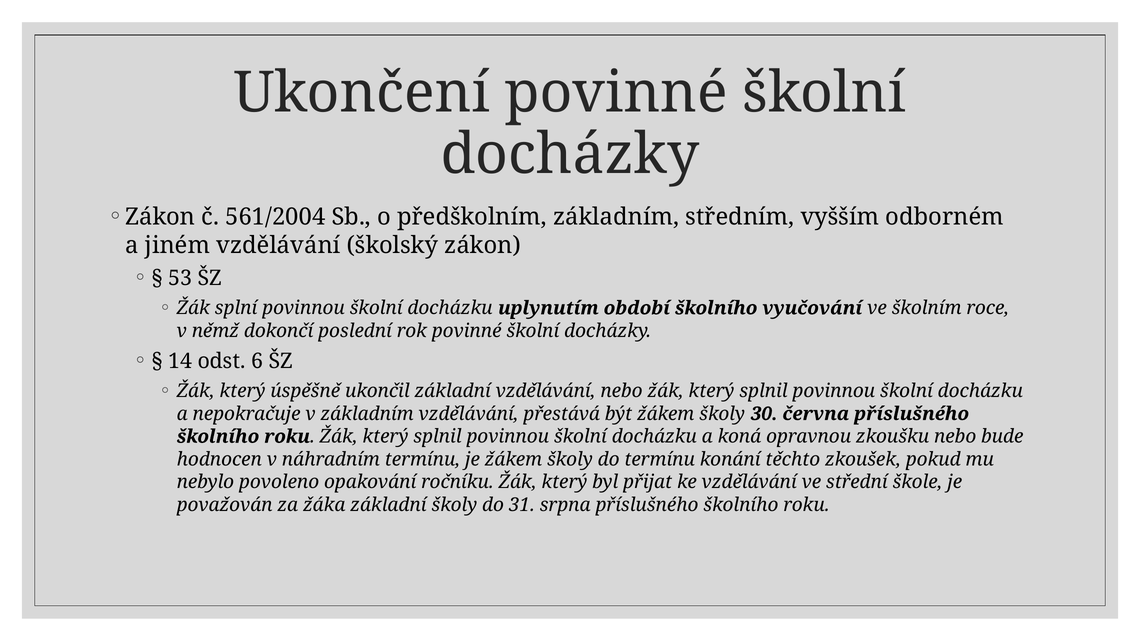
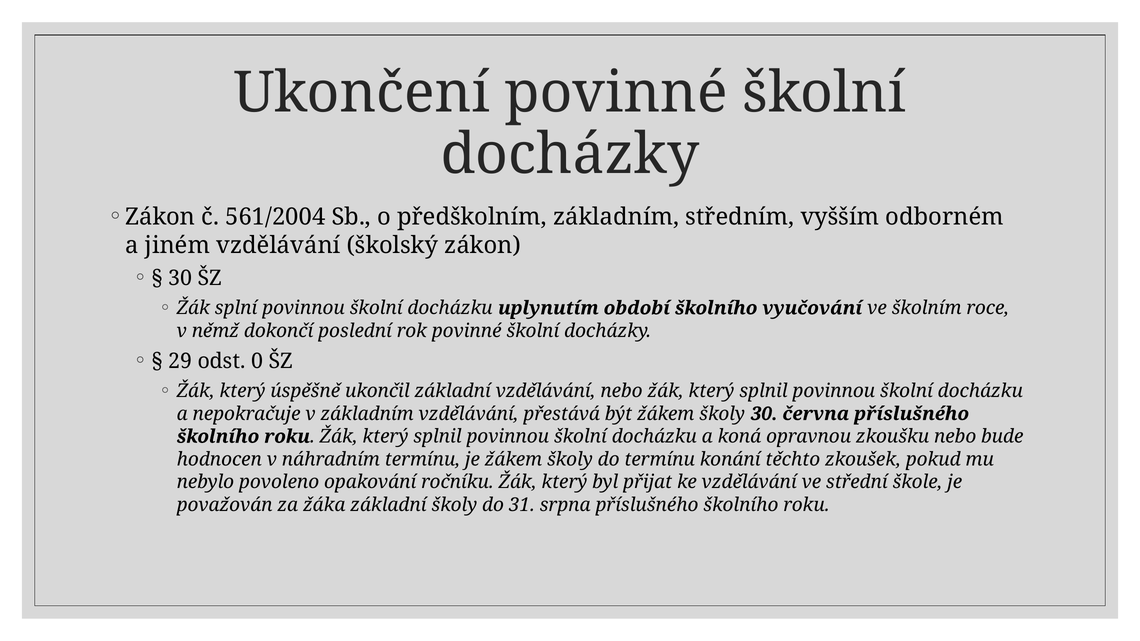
53: 53 -> 30 (180, 278)
14: 14 -> 29 (180, 361)
6: 6 -> 0 (257, 361)
